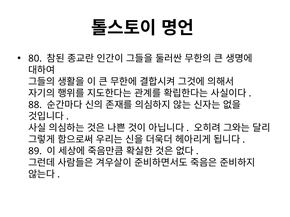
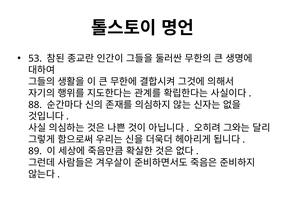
80: 80 -> 53 (35, 59)
